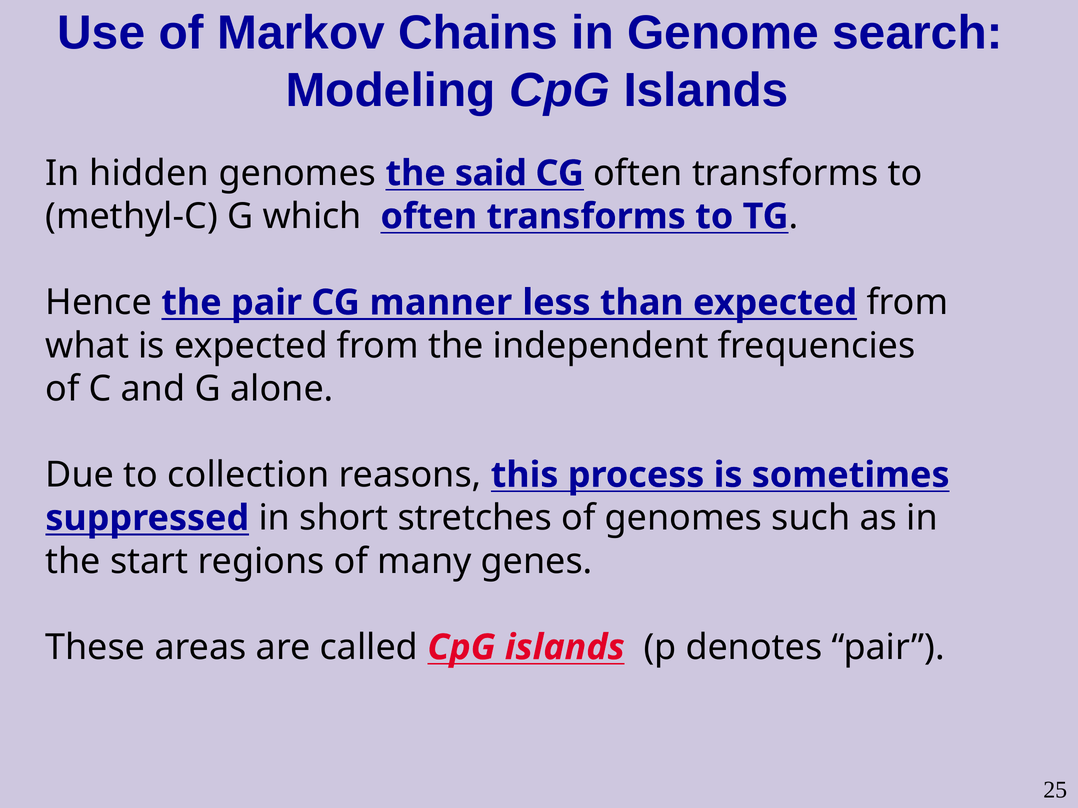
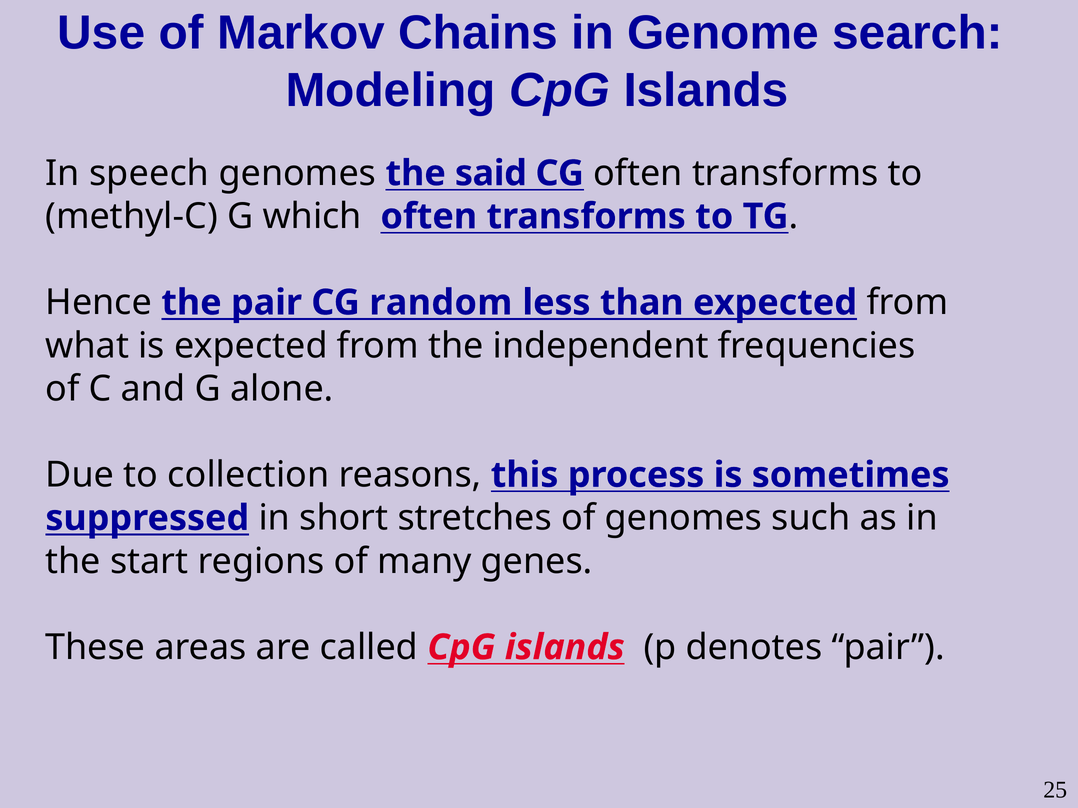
hidden: hidden -> speech (149, 173)
manner: manner -> random (441, 303)
